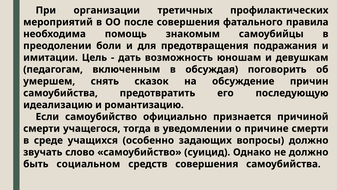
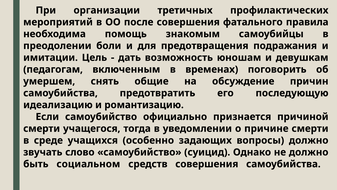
обсуждая: обсуждая -> временах (212, 69)
сказок: сказок -> общие (152, 81)
